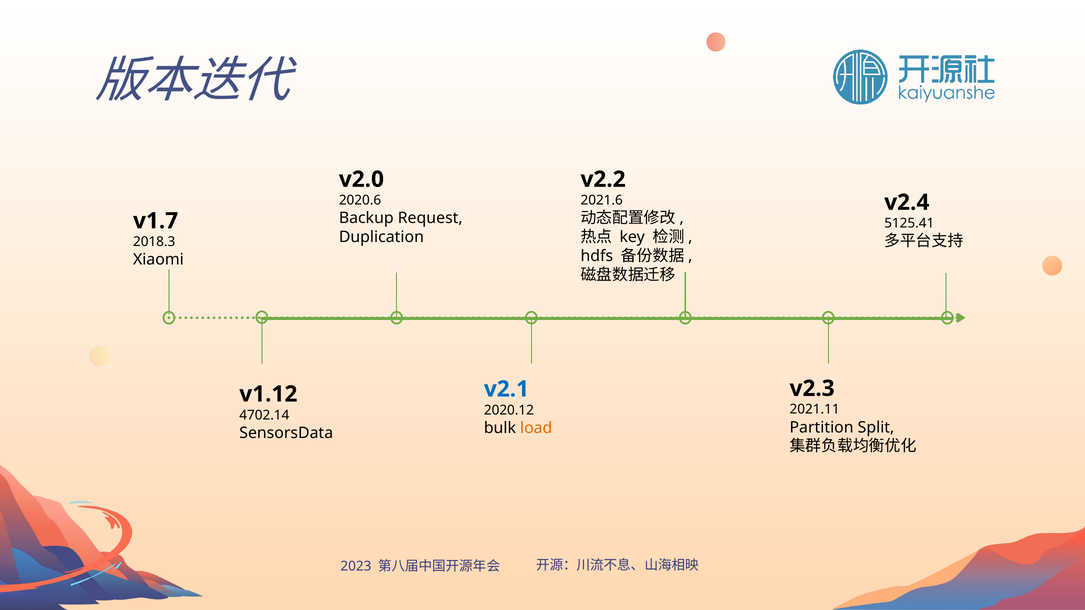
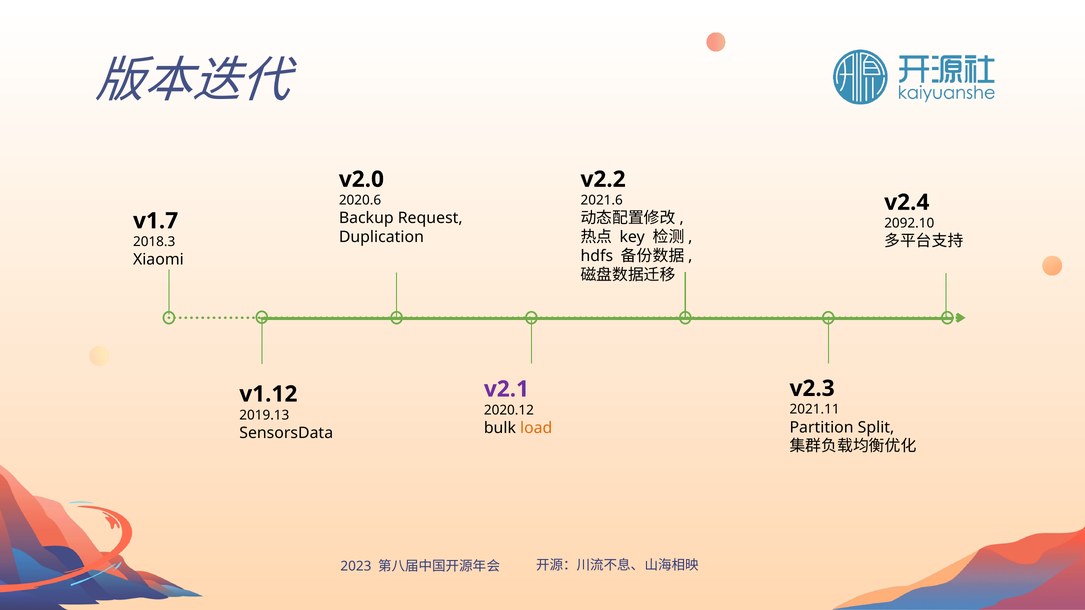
5125.41: 5125.41 -> 2092.10 (909, 224)
v2.1 colour: blue -> purple (506, 389)
4702.14: 4702.14 -> 2019.13 (264, 415)
